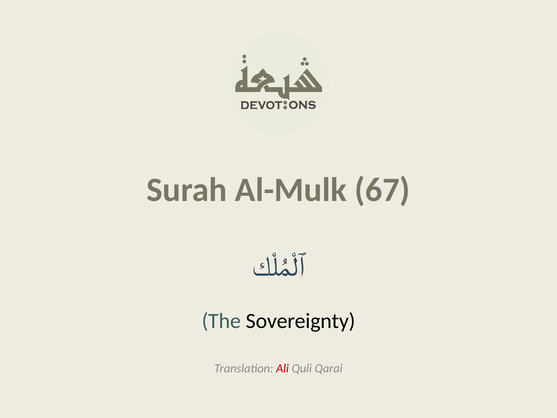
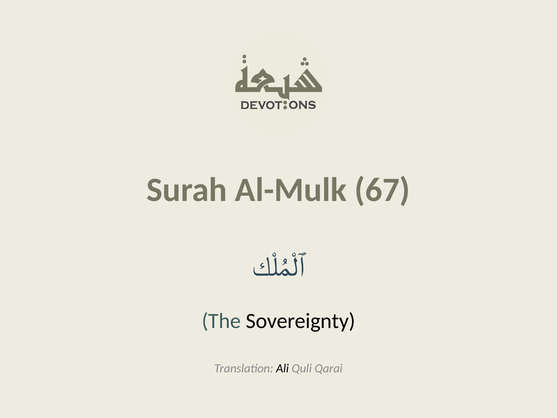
Ali colour: red -> black (282, 368)
